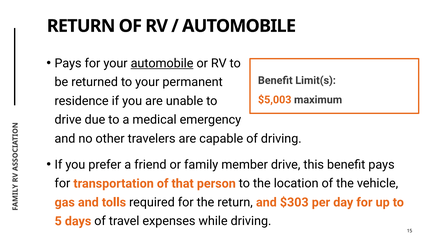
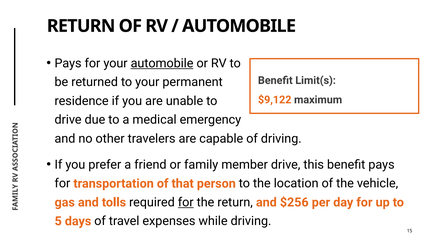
$5,003: $5,003 -> $9,122 (275, 100)
for underline: none -> present (186, 202)
$303: $303 -> $256 (294, 202)
